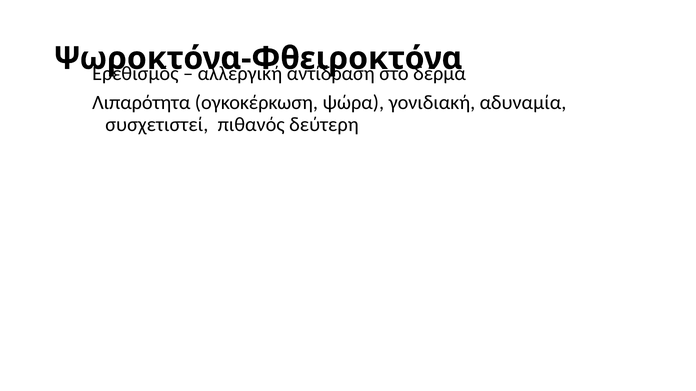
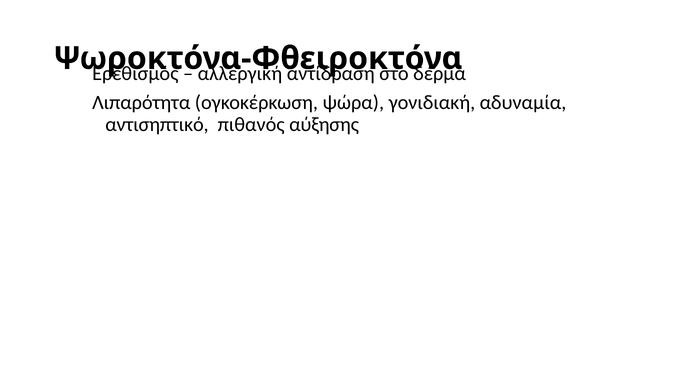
συσχετιστεί: συσχετιστεί -> αντισηπτικό (157, 125)
δεύτερη: δεύτερη -> αύξησης (324, 125)
